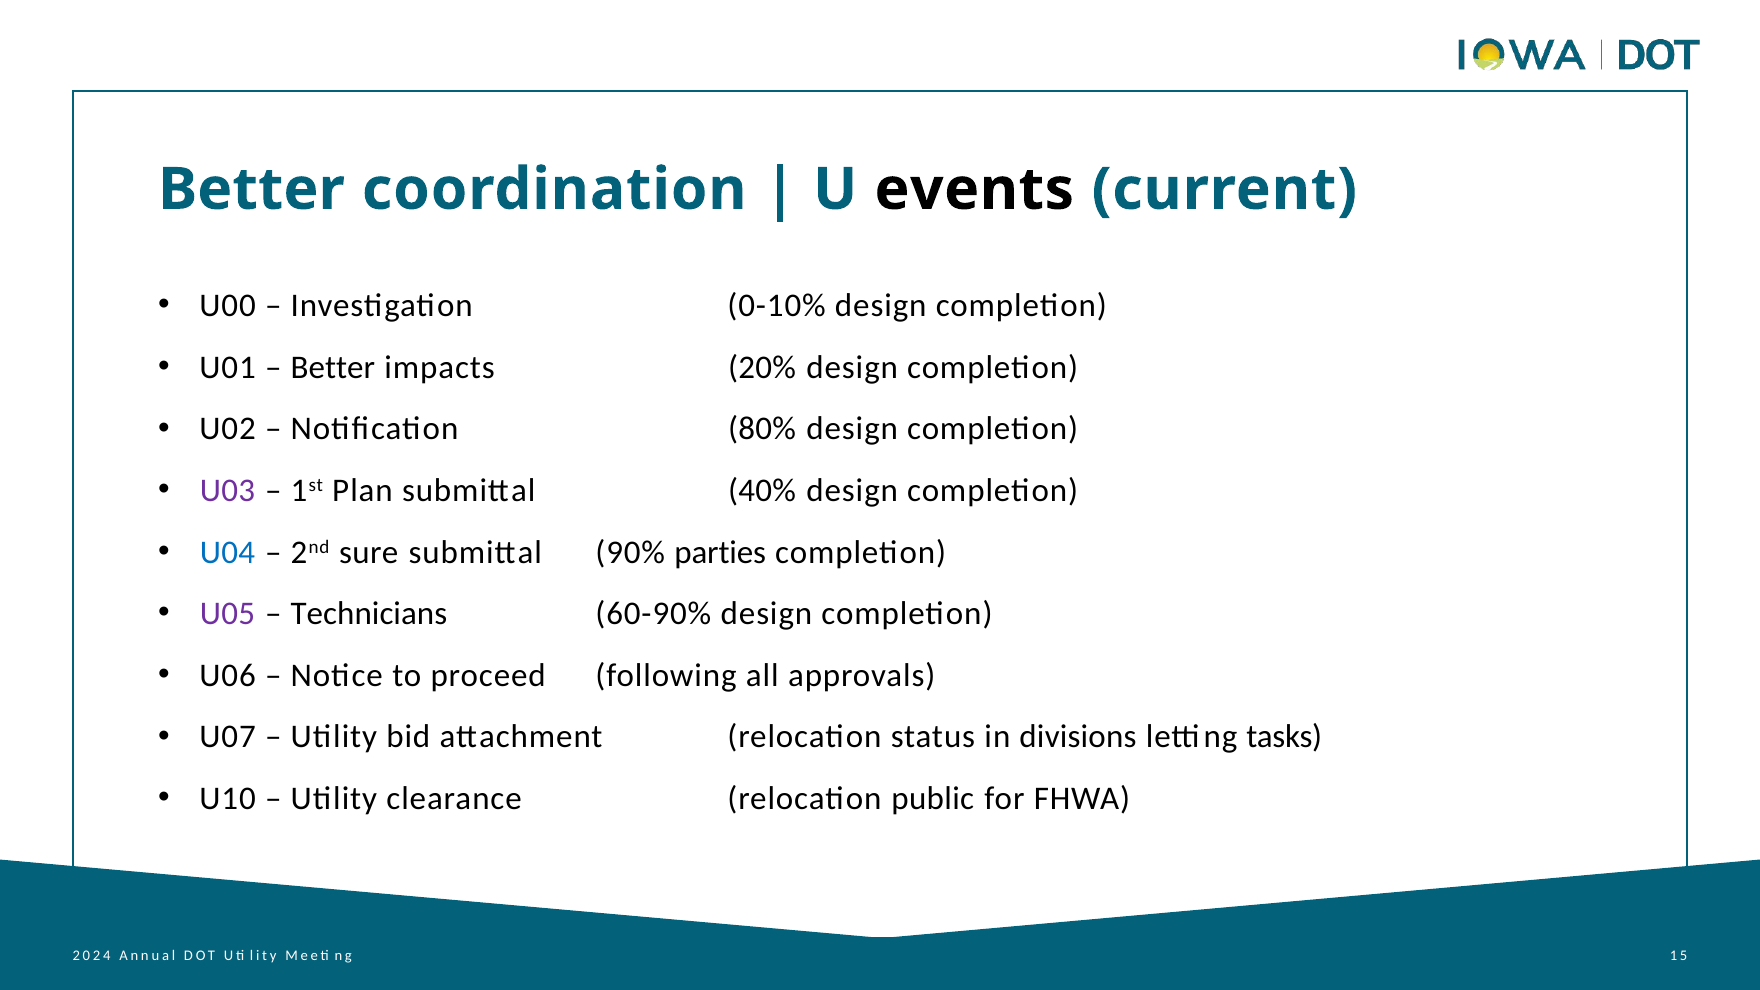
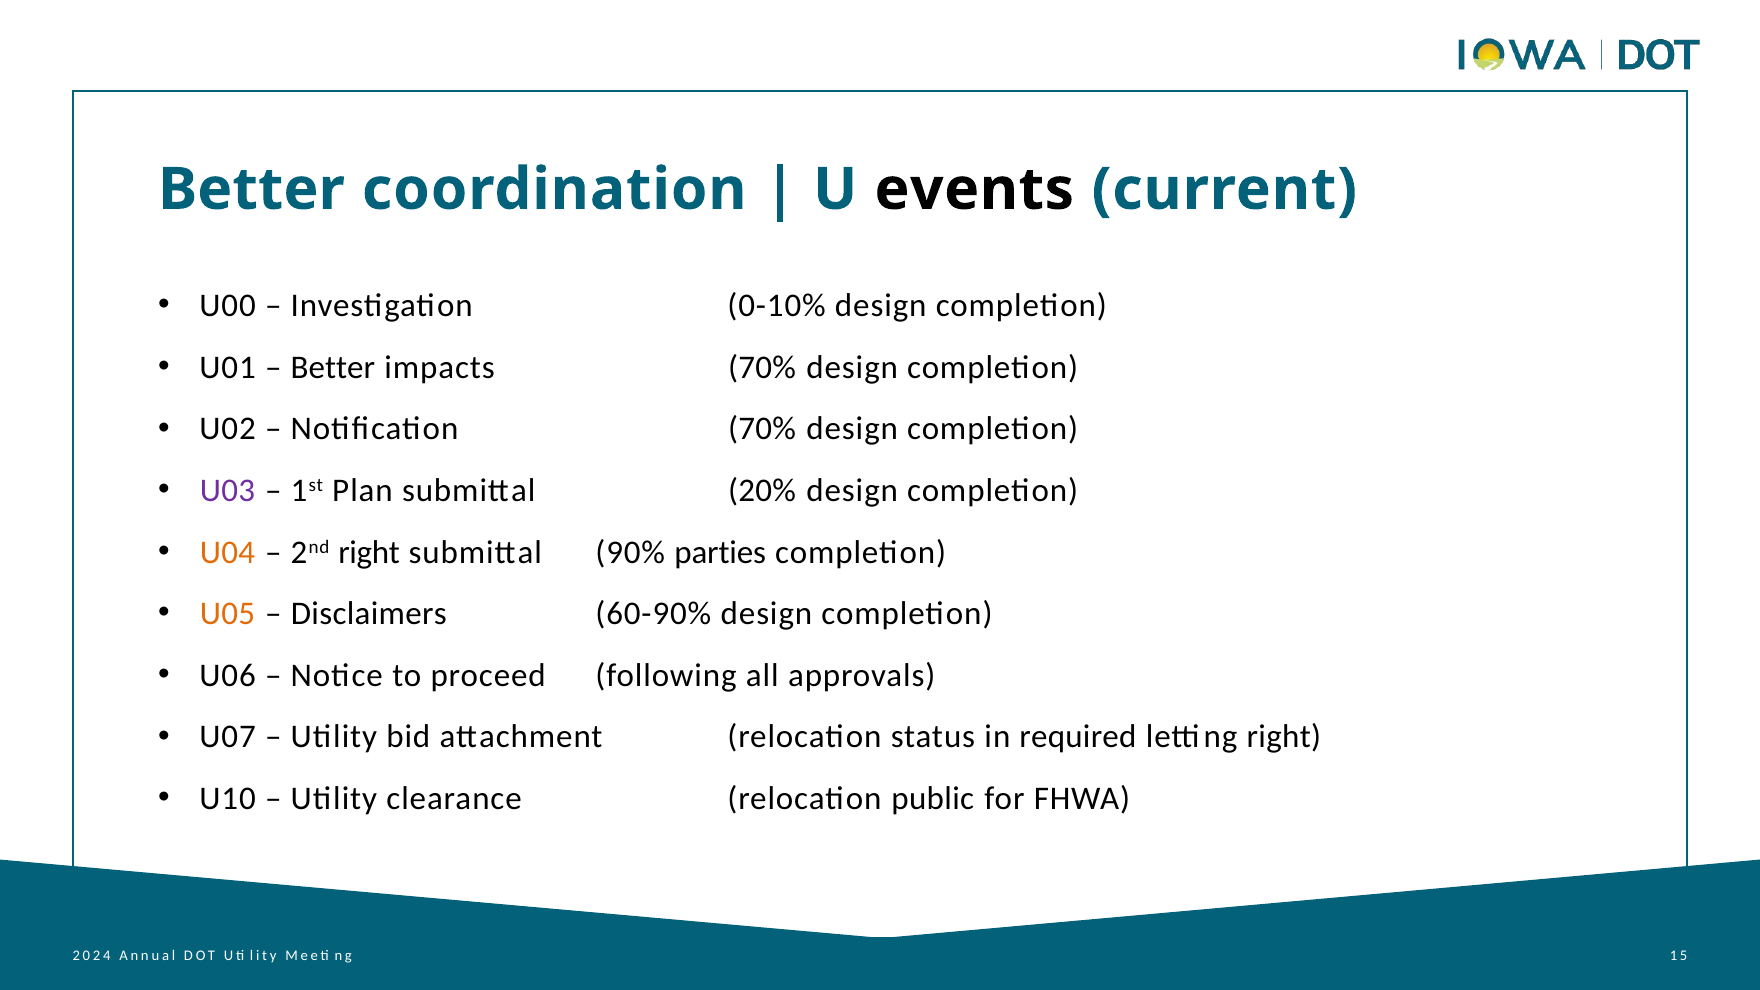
impacts 20%: 20% -> 70% (762, 367)
Notification 80%: 80% -> 70% (762, 429)
40%: 40% -> 20% (762, 491)
U04 colour: blue -> orange (227, 552)
2nd sure: sure -> right (369, 552)
U05 colour: purple -> orange (227, 614)
Technicians: Technicians -> Disclaimers (369, 614)
divisions: divisions -> required (1078, 737)
letting tasks: tasks -> right (1284, 737)
